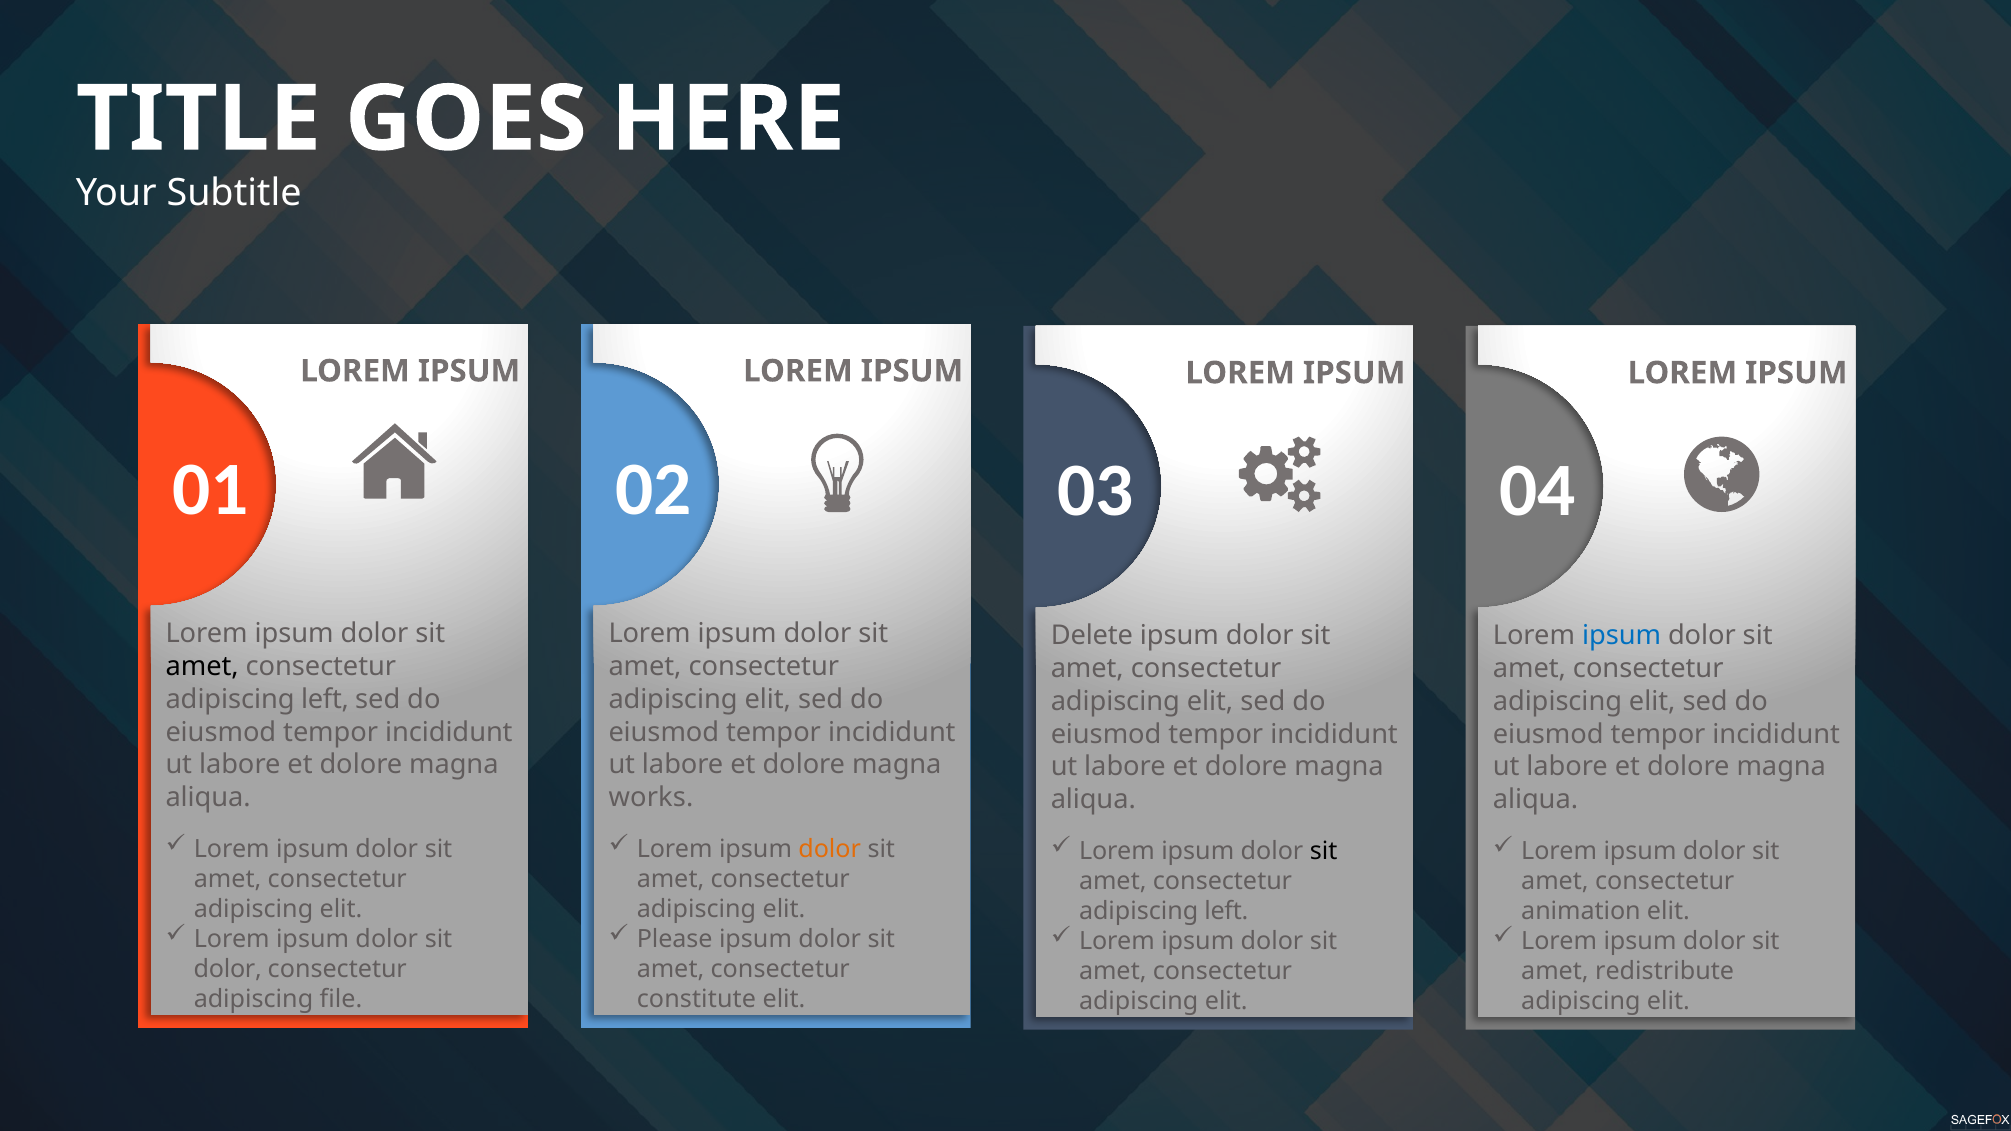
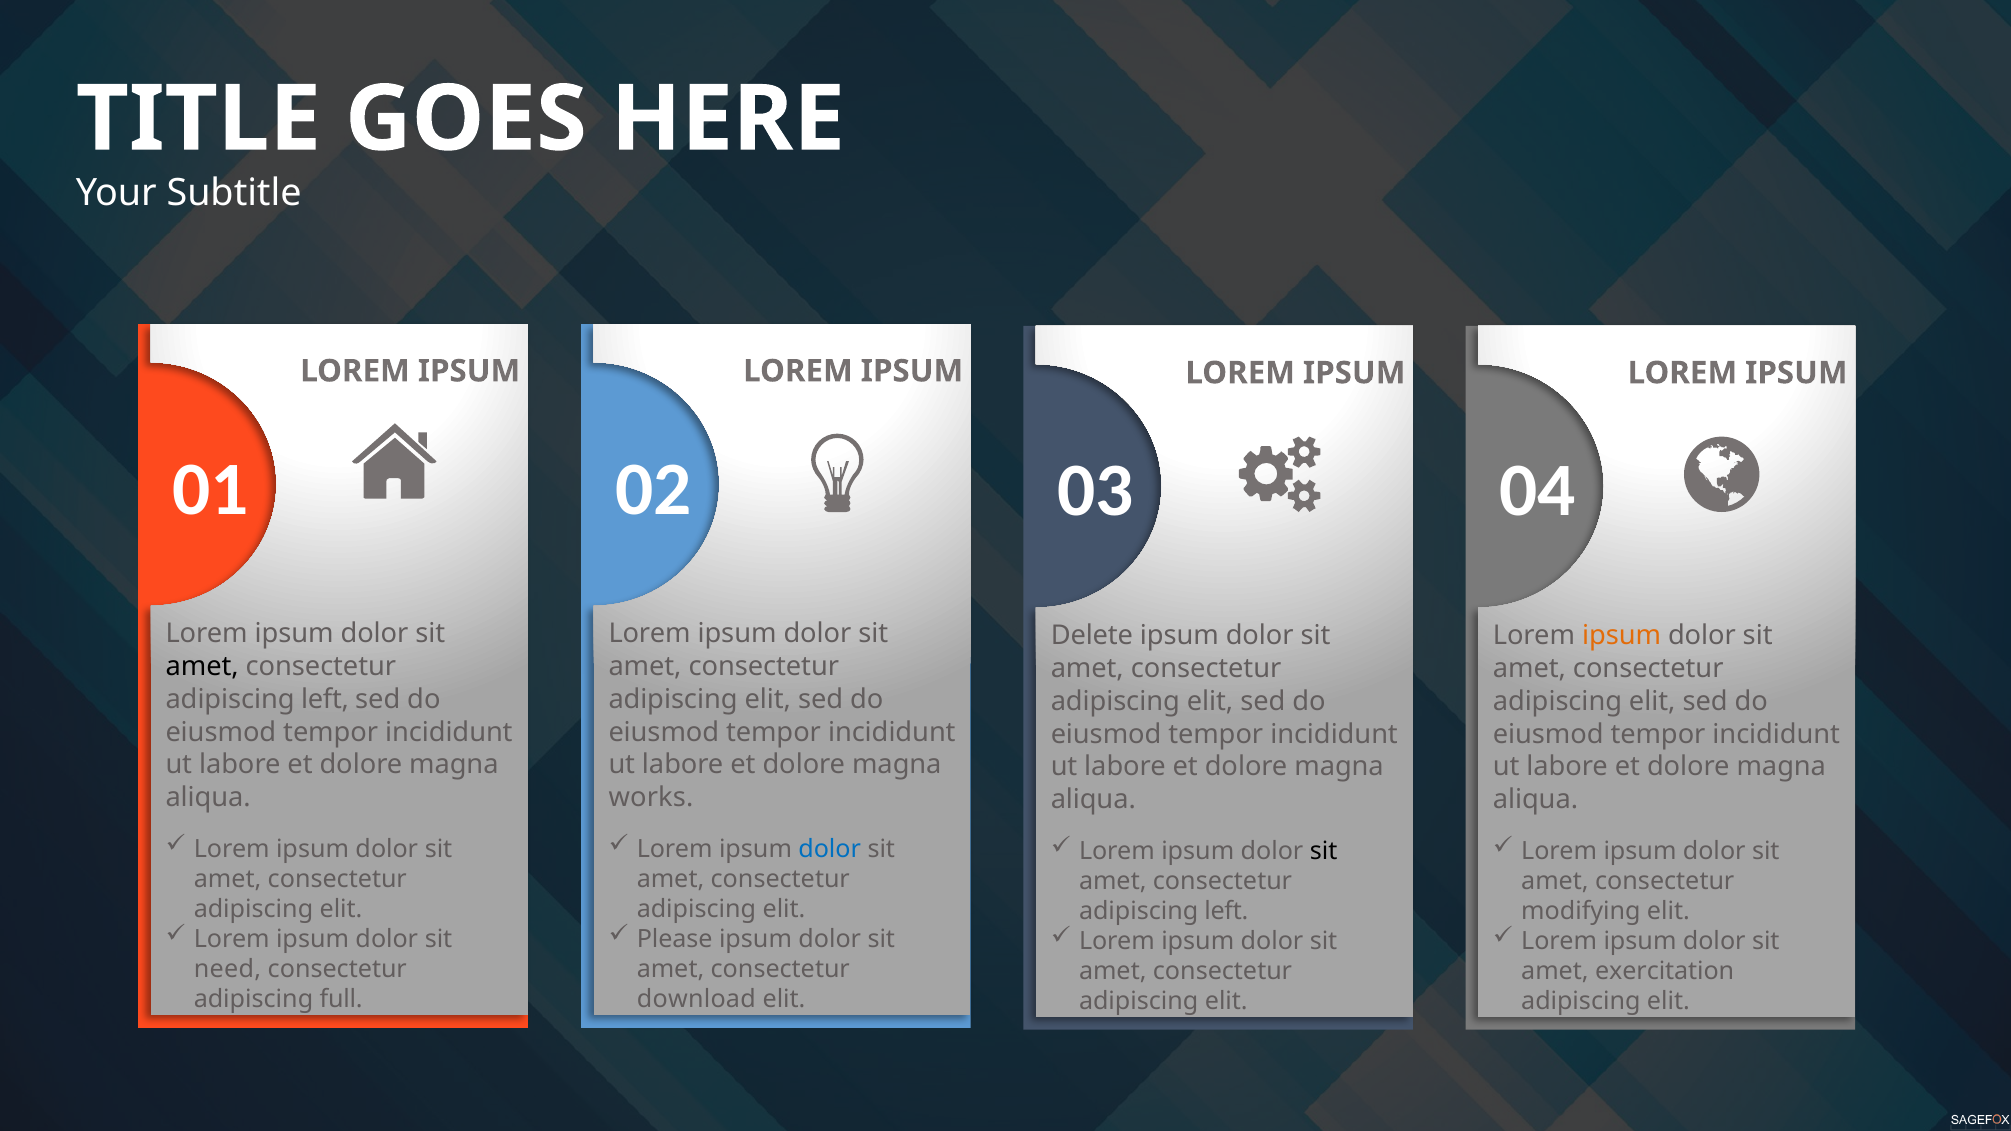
ipsum colour: blue -> orange (1622, 636)
dolor colour: orange -> blue (830, 849)
animation: animation -> modifying (1581, 911)
dolor: dolor -> need (227, 970)
redistribute: redistribute -> exercitation (1665, 972)
file: file -> full (341, 1000)
constitute: constitute -> download (696, 1000)
